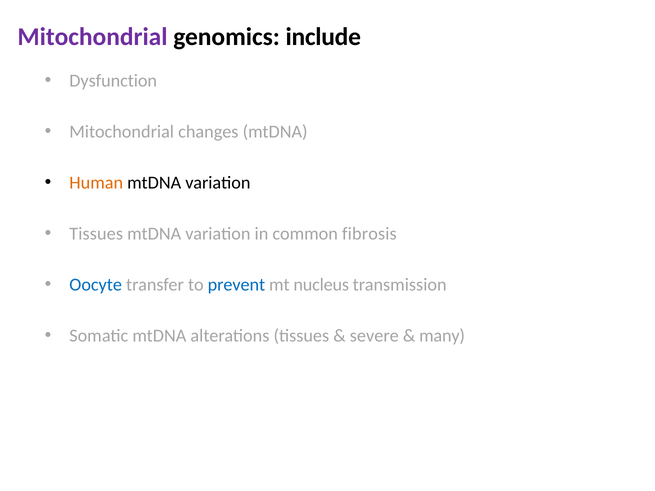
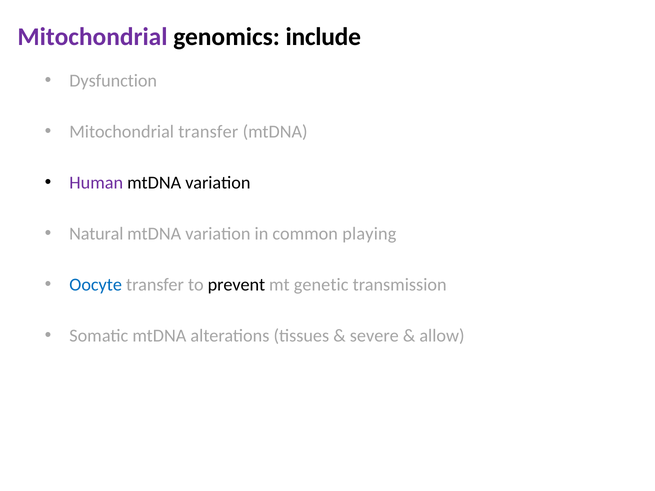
Mitochondrial changes: changes -> transfer (208, 132)
Human colour: orange -> purple (96, 183)
Tissues: Tissues -> Natural (96, 234)
fibrosis: fibrosis -> playing (369, 234)
prevent colour: blue -> black (236, 285)
nucleus: nucleus -> genetic (321, 285)
many: many -> allow (442, 336)
